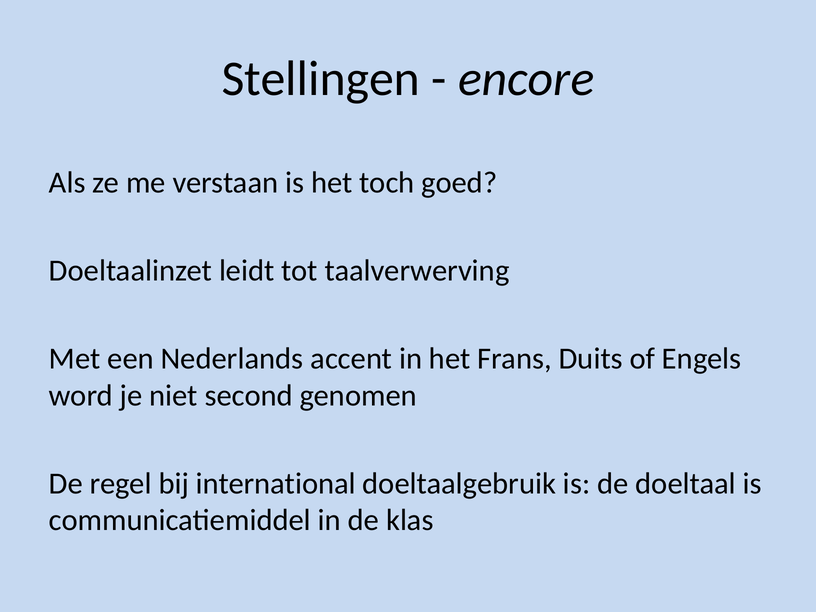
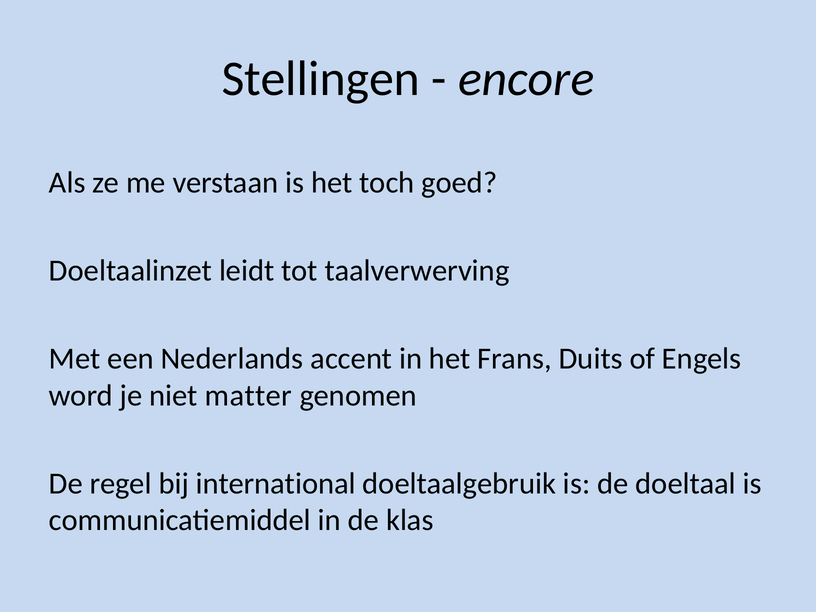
second: second -> matter (248, 396)
